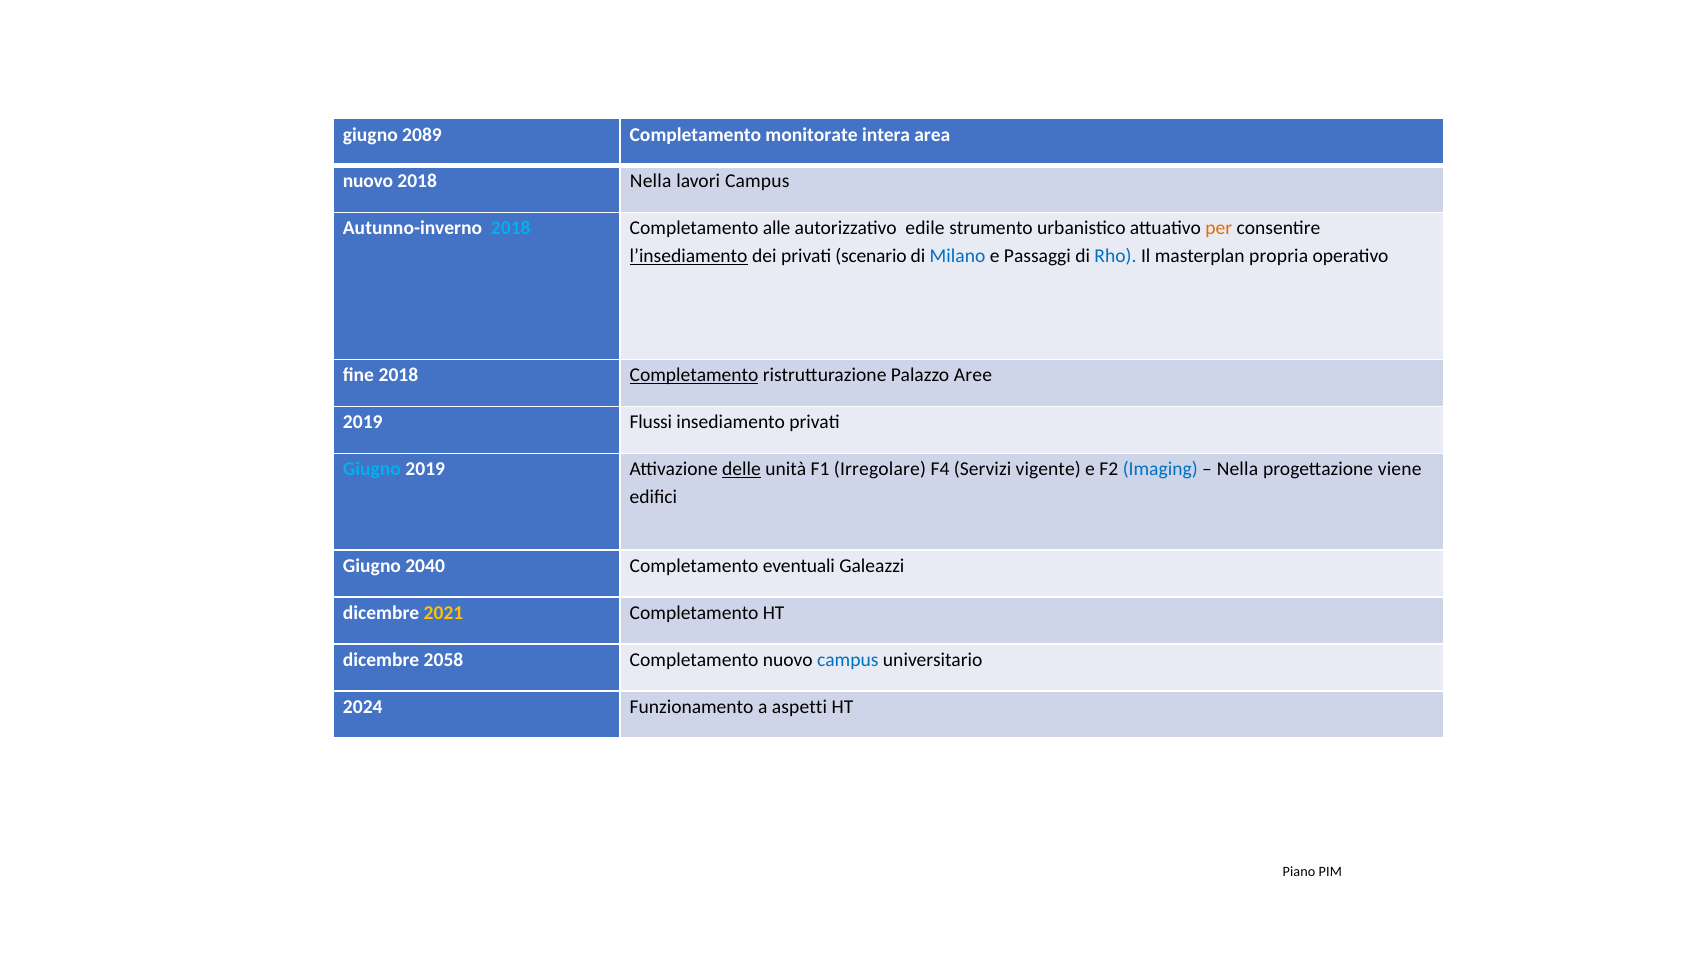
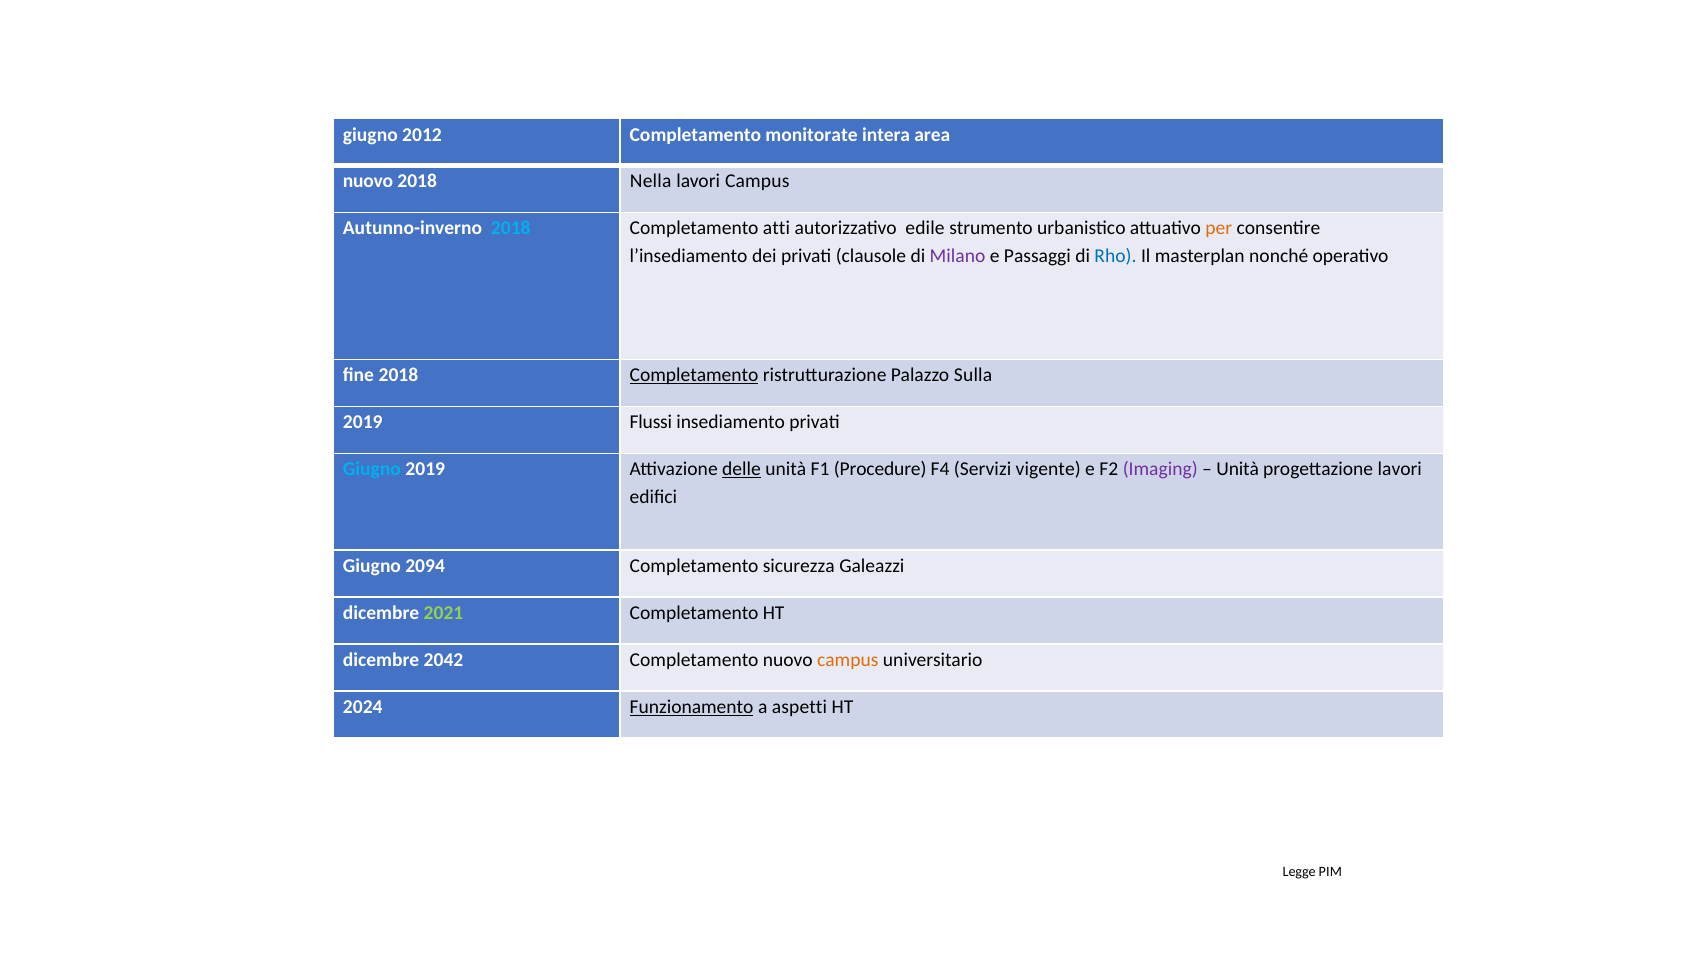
2089: 2089 -> 2012 (422, 134)
alle: alle -> atti (776, 228)
l’insediamento underline: present -> none (689, 256)
scenario: scenario -> clausole (871, 256)
Milano colour: blue -> purple (958, 256)
propria: propria -> nonché (1279, 256)
Aree: Aree -> Sulla (973, 375)
Irregolare: Irregolare -> Procedure (880, 469)
Imaging colour: blue -> purple (1160, 469)
Nella: Nella -> Unità (1238, 469)
progettazione viene: viene -> lavori (1400, 469)
2040: 2040 -> 2094 (425, 566)
eventuali: eventuali -> sicurezza (799, 566)
2021 colour: yellow -> light green (443, 613)
2058: 2058 -> 2042 (443, 660)
campus colour: blue -> orange (848, 660)
Funzionamento underline: none -> present (692, 707)
Piano: Piano -> Legge (1299, 872)
